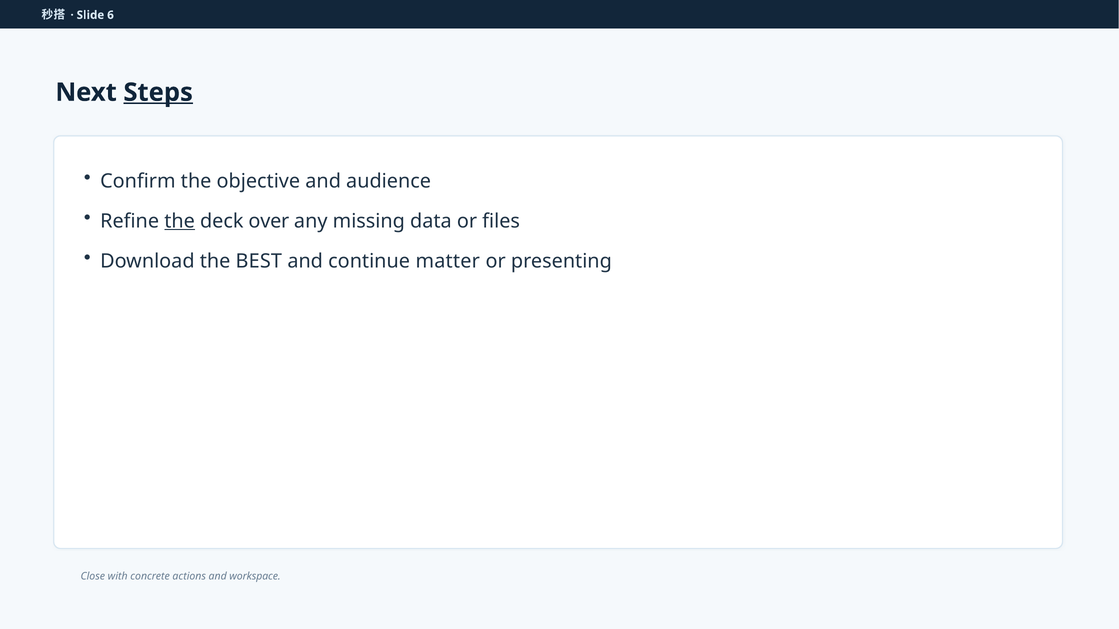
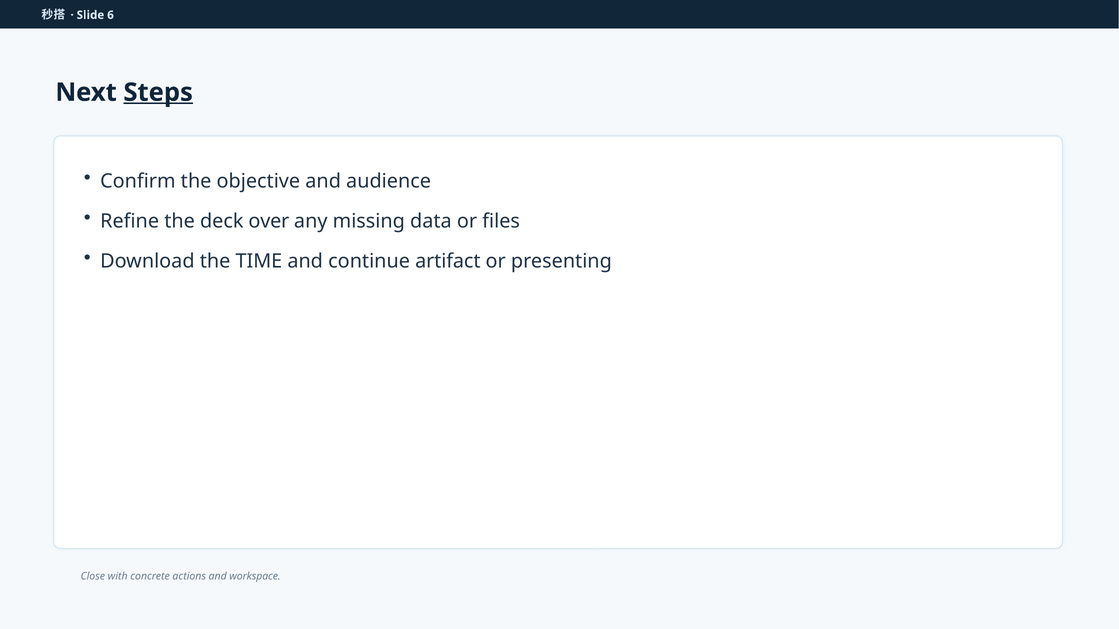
the underline: present -> none (180, 221)
BEST: BEST -> TIME (259, 261)
matter: matter -> artifact (448, 261)
